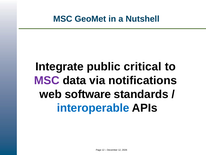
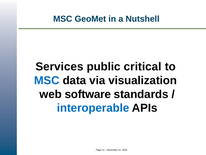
Integrate: Integrate -> Services (59, 66)
MSC colour: purple -> blue (47, 80)
notifications: notifications -> visualization (143, 80)
